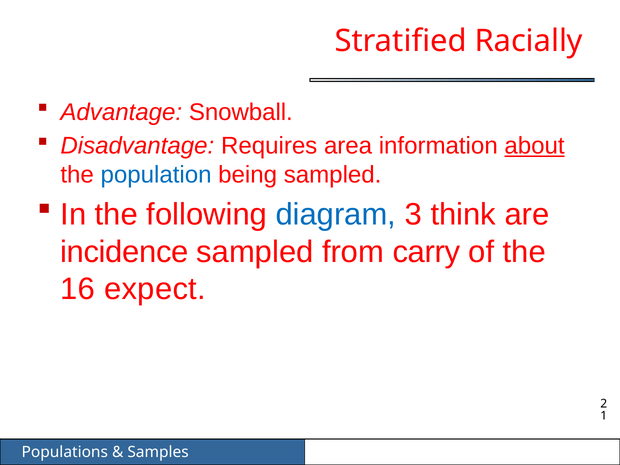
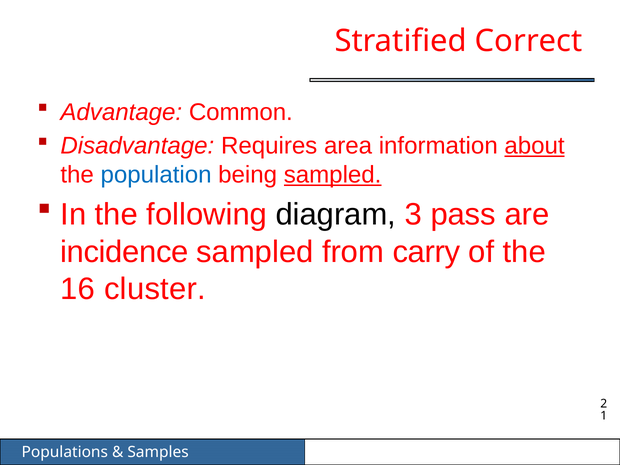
Racially: Racially -> Correct (529, 41)
Snowball: Snowball -> Common (241, 112)
sampled underline: none -> present (333, 175)
diagram colour: blue -> black (336, 215)
think: think -> pass (463, 215)
expect: expect -> cluster (155, 289)
